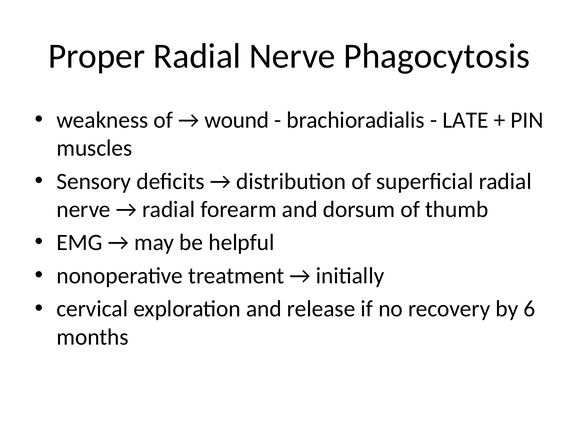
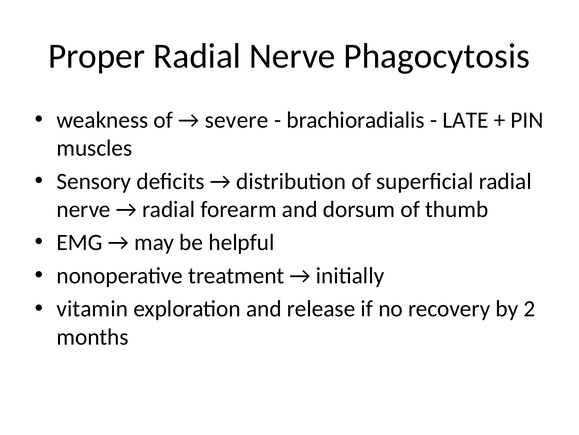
wound: wound -> severe (237, 120)
cervical: cervical -> vitamin (92, 308)
6: 6 -> 2 (529, 308)
